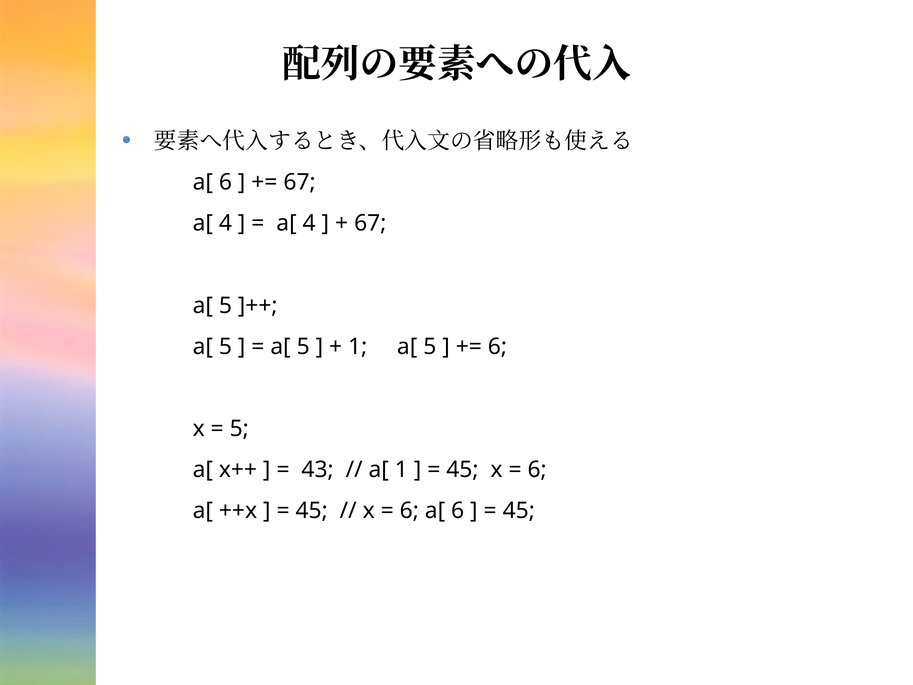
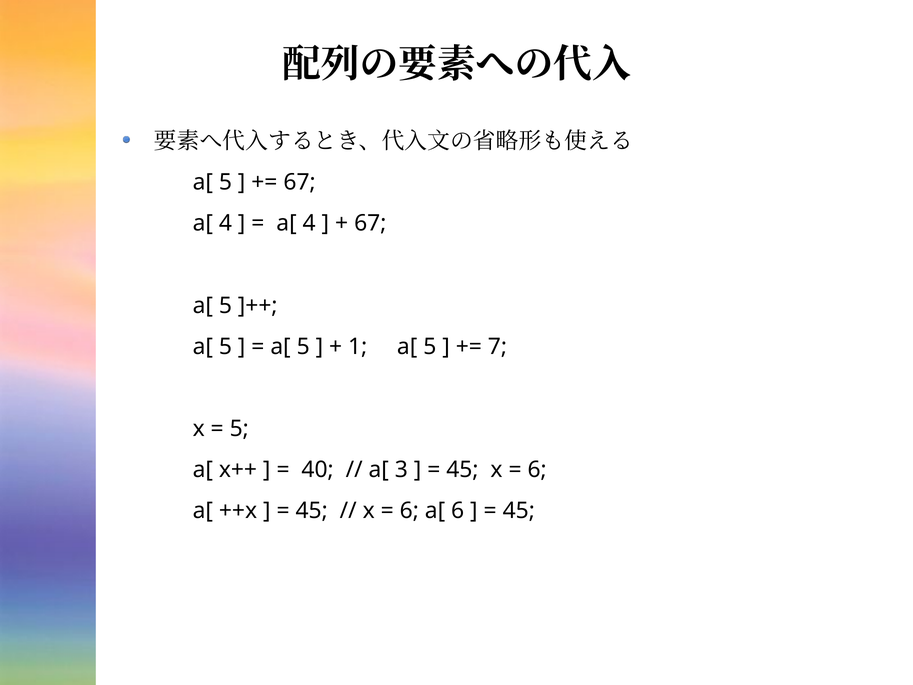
6: 6 -> 5 (225, 182)
6: 6 -> 7 (497, 346)
43: 43 -> 40 (318, 470)
a[ 1: 1 -> 3 (401, 470)
